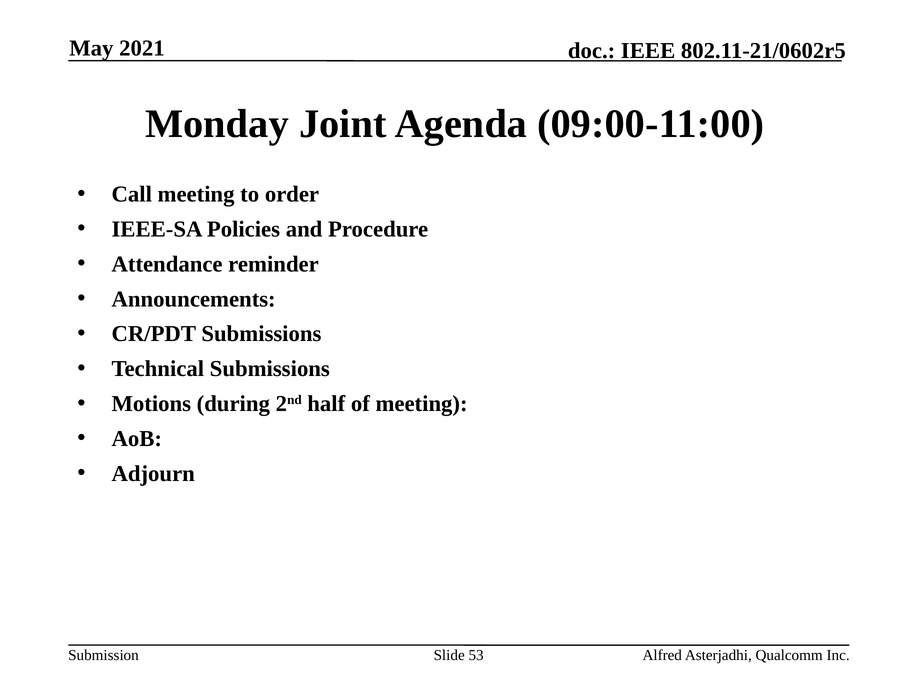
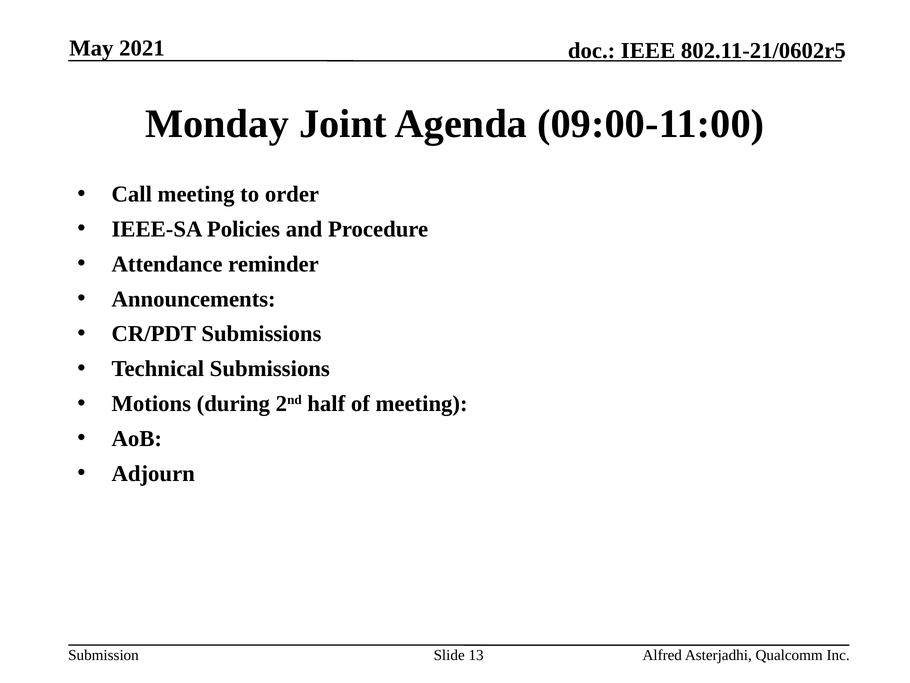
53: 53 -> 13 (476, 655)
